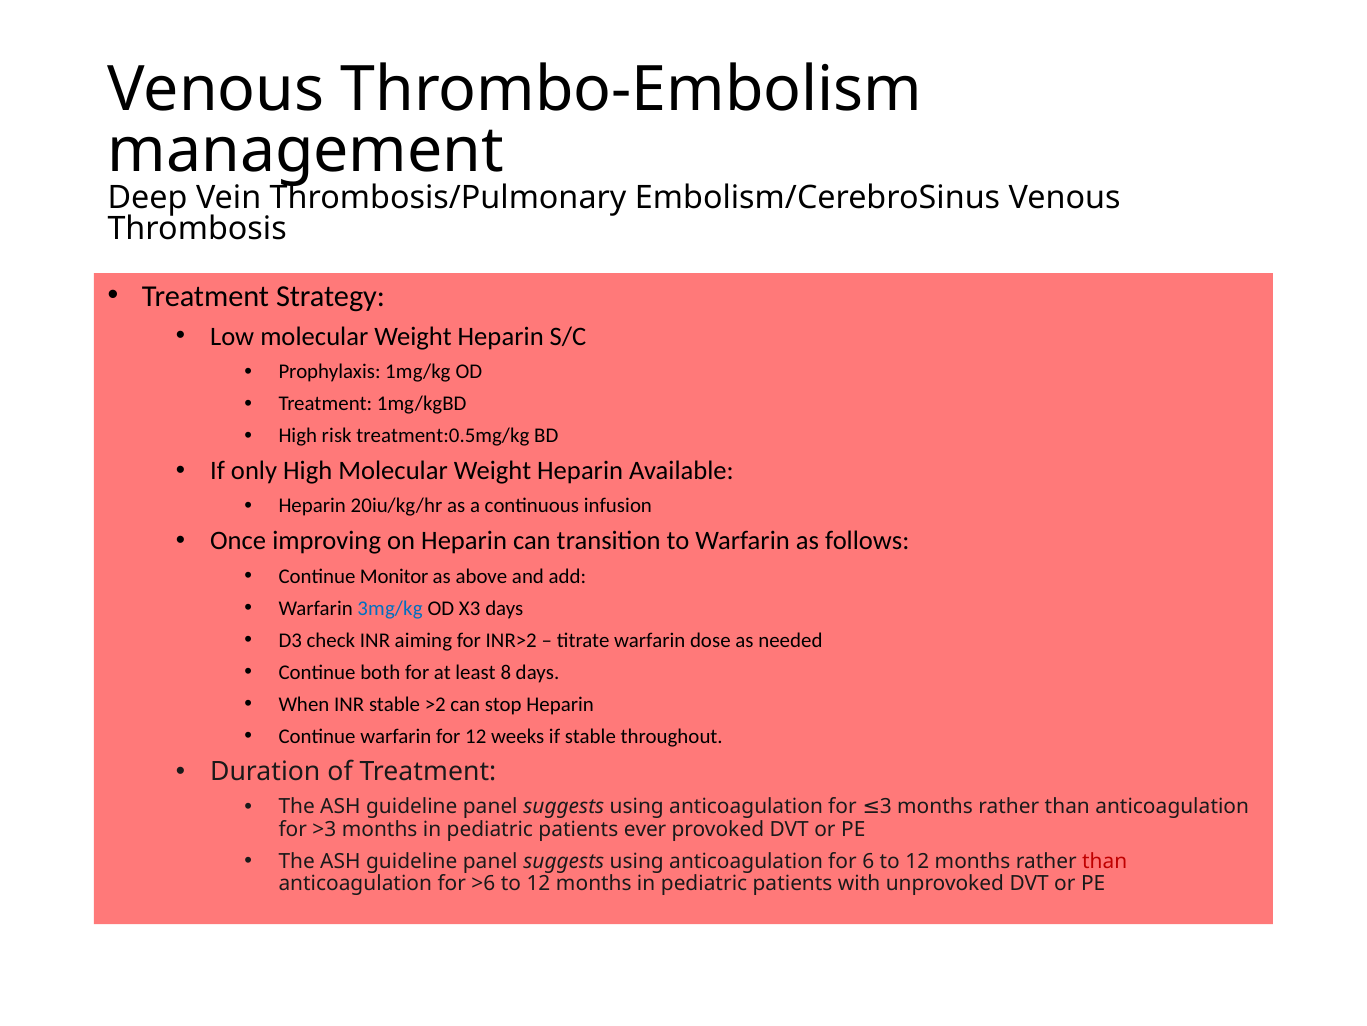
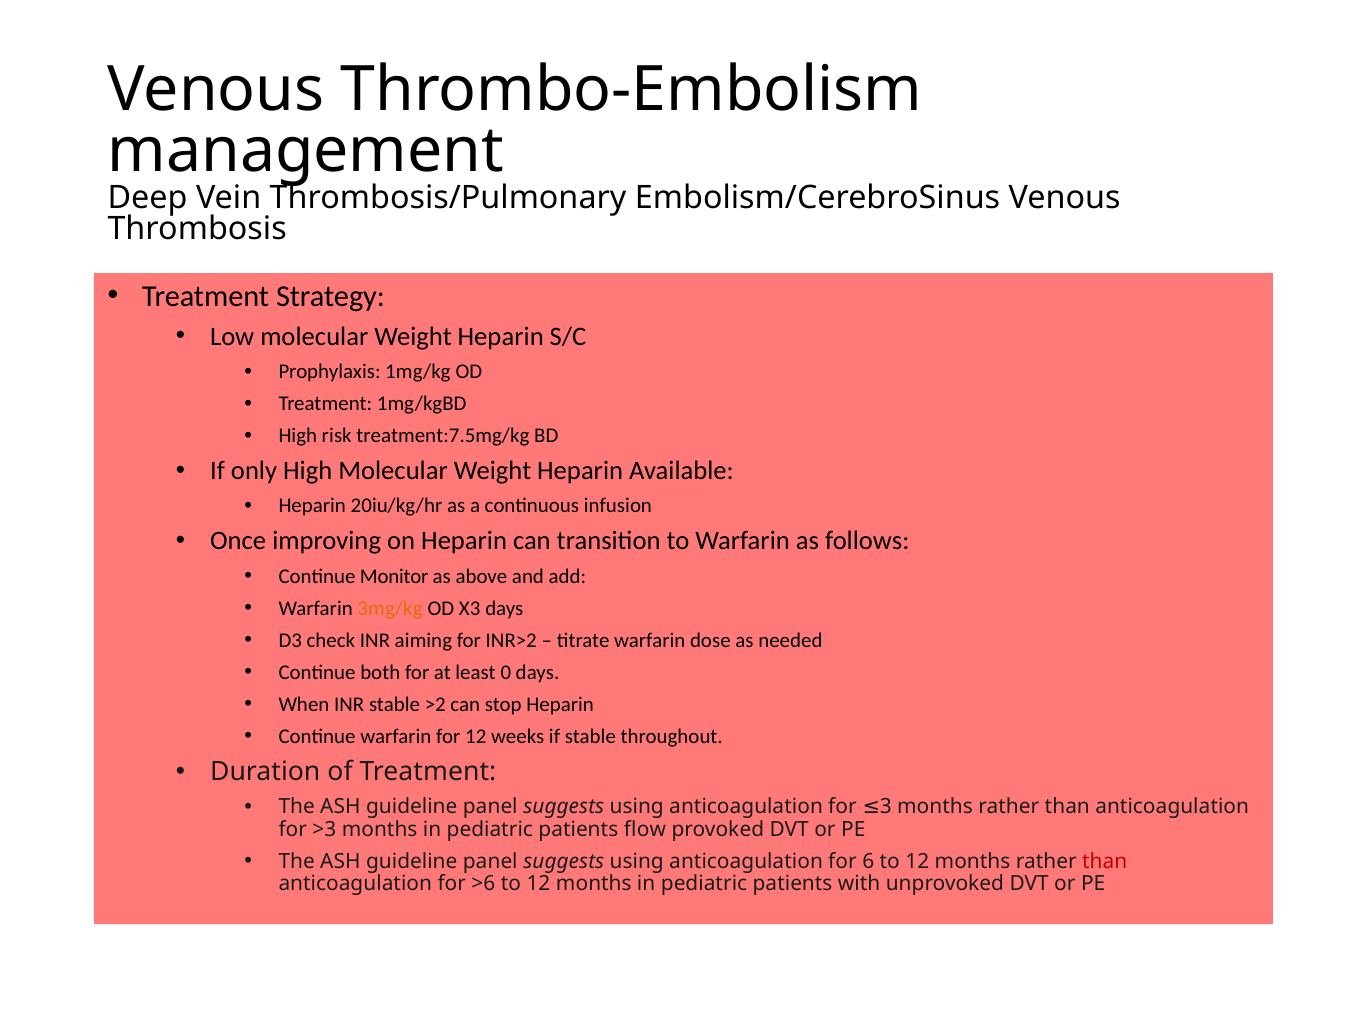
treatment:0.5mg/kg: treatment:0.5mg/kg -> treatment:7.5mg/kg (443, 435)
3mg/kg colour: blue -> orange (390, 608)
8: 8 -> 0 (506, 672)
ever: ever -> flow (645, 829)
